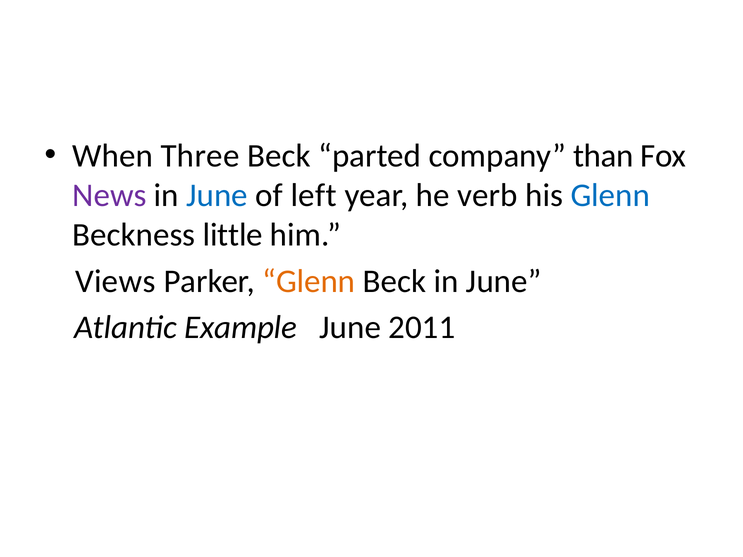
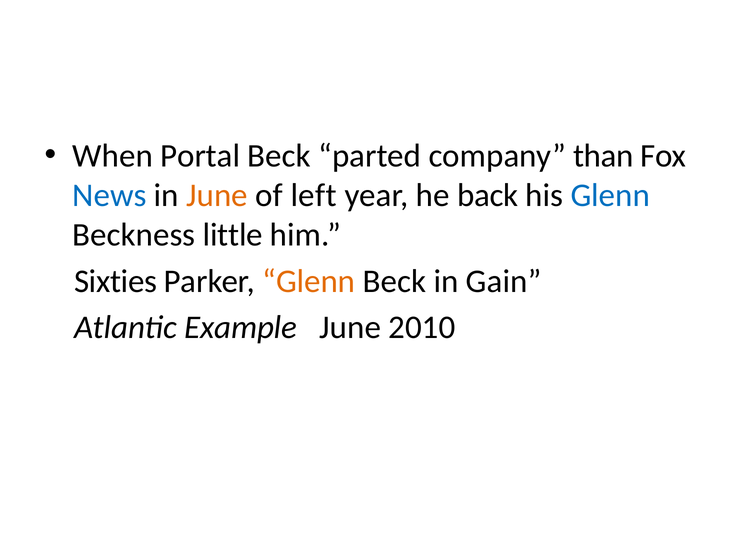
Three: Three -> Portal (200, 156)
News colour: purple -> blue (109, 196)
June colour: blue -> orange (217, 196)
verb: verb -> back (488, 196)
Views: Views -> Sixties (116, 281)
Beck in June: June -> Gain (504, 281)
2011: 2011 -> 2010 (422, 328)
